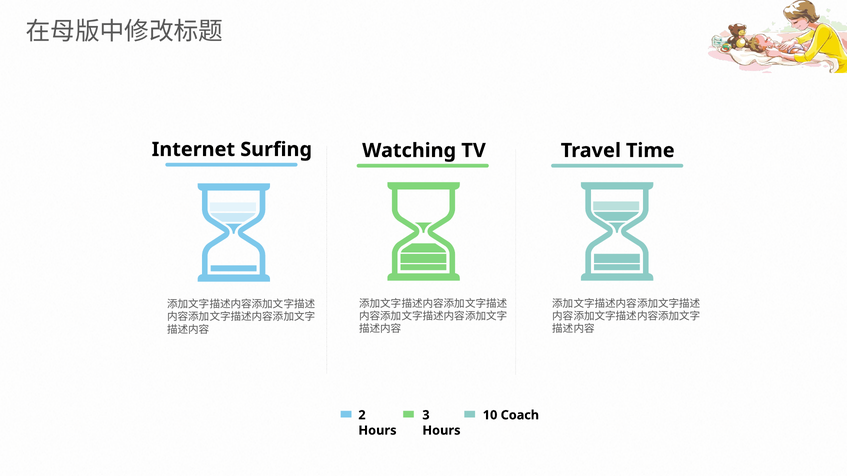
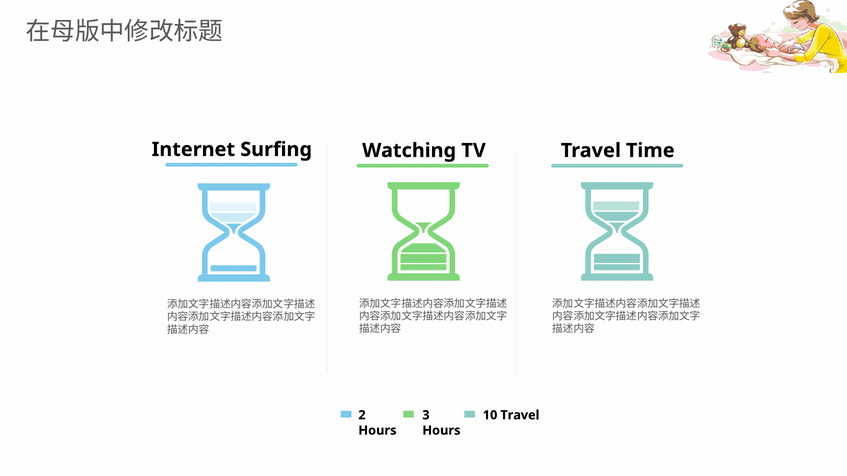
10 Coach: Coach -> Travel (520, 415)
